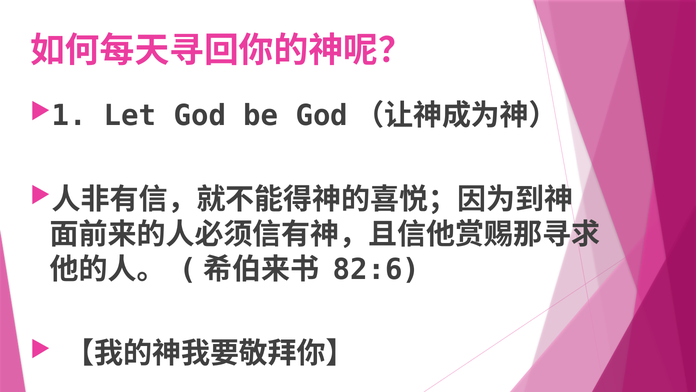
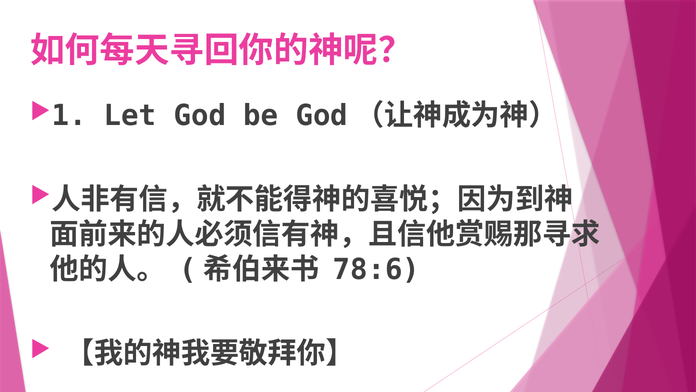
82:6: 82:6 -> 78:6 (376, 269)
